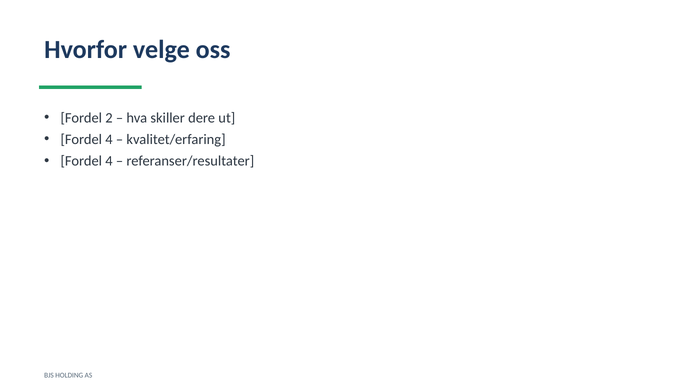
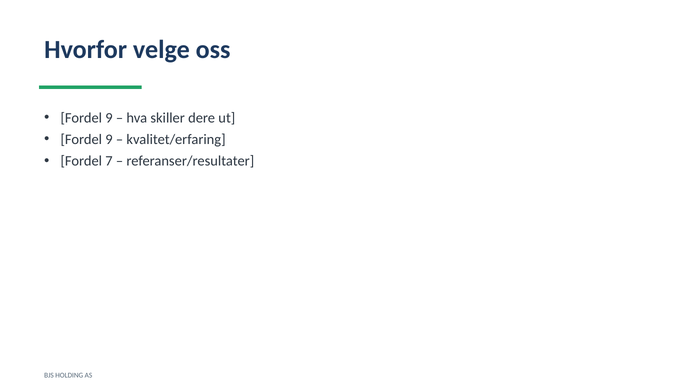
2: 2 -> 9 (109, 118)
4: 4 -> 9 (109, 139)
4: 4 -> 7 (109, 161)
